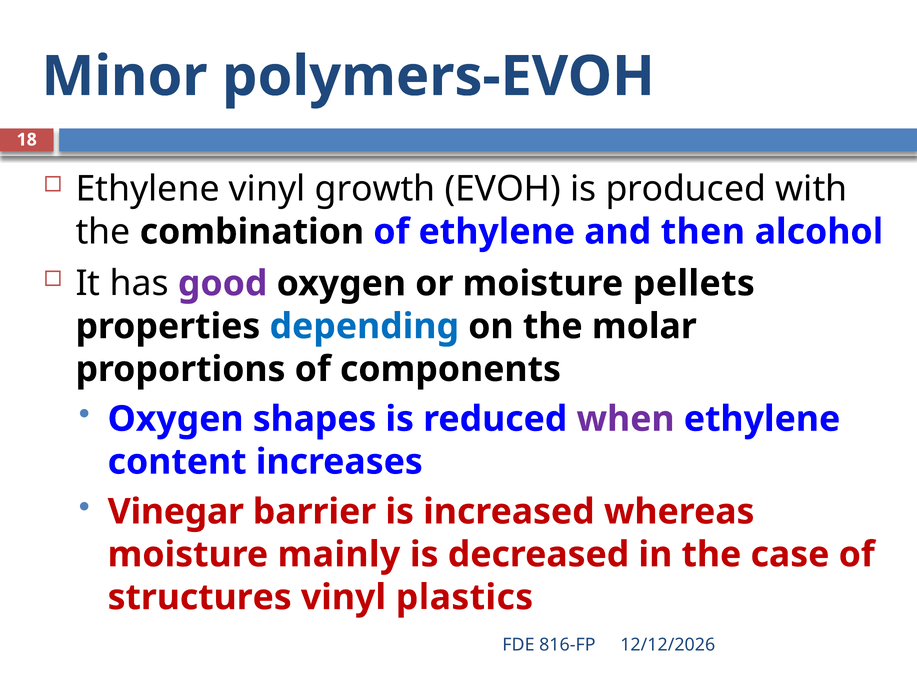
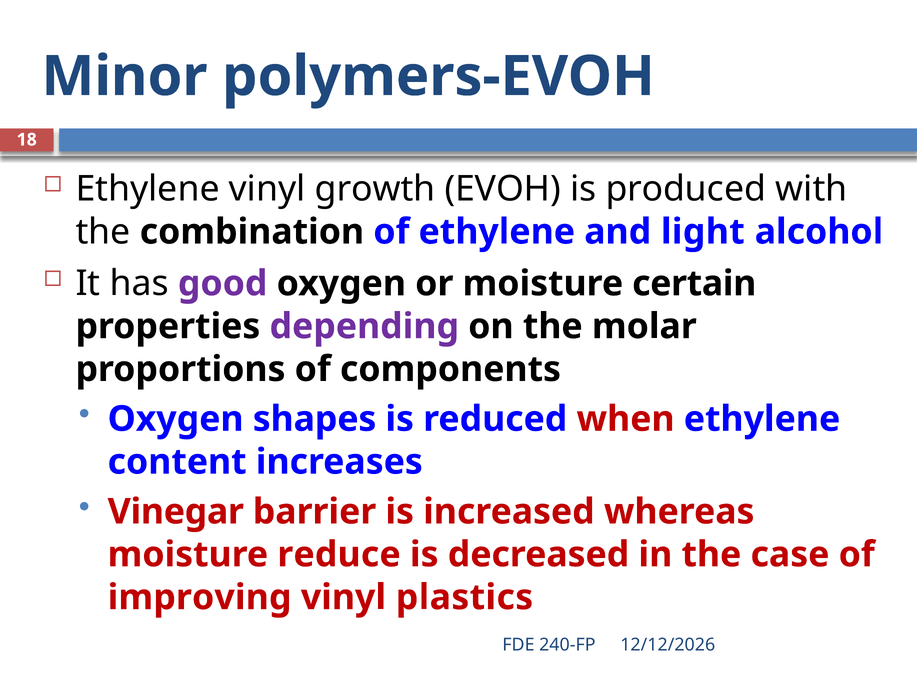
then: then -> light (703, 232)
pellets: pellets -> certain (694, 283)
depending colour: blue -> purple (364, 326)
when colour: purple -> red (626, 419)
mainly: mainly -> reduce (339, 554)
structures: structures -> improving (200, 597)
816-FP: 816-FP -> 240-FP (567, 645)
